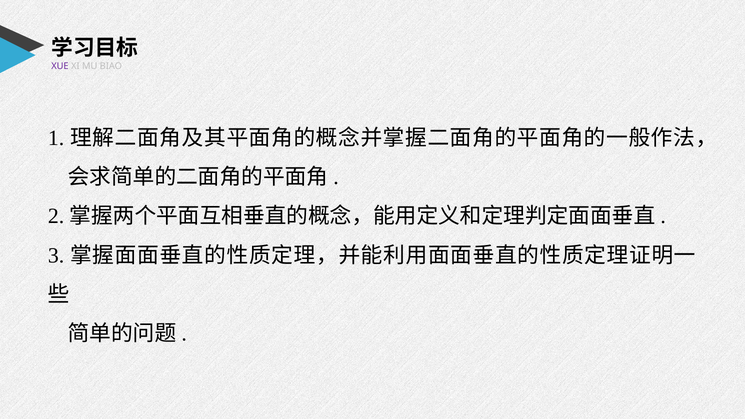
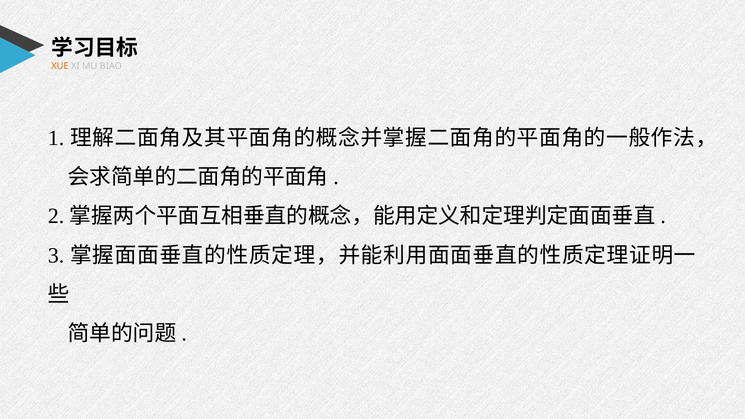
XUE colour: purple -> orange (60, 66)
